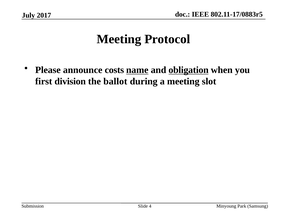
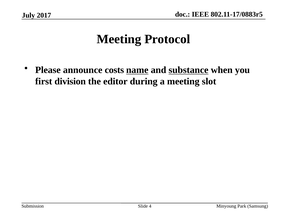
obligation: obligation -> substance (189, 70)
ballot: ballot -> editor (115, 82)
